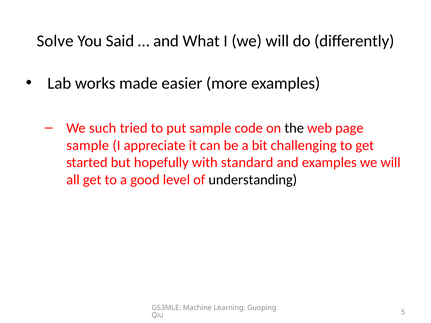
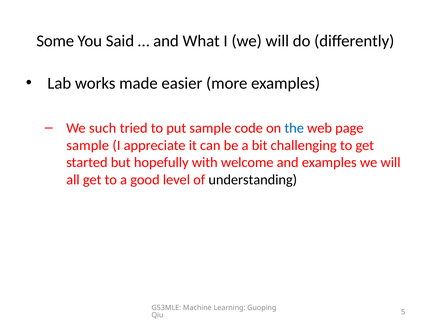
Solve: Solve -> Some (55, 41)
the colour: black -> blue (294, 128)
standard: standard -> welcome (247, 163)
